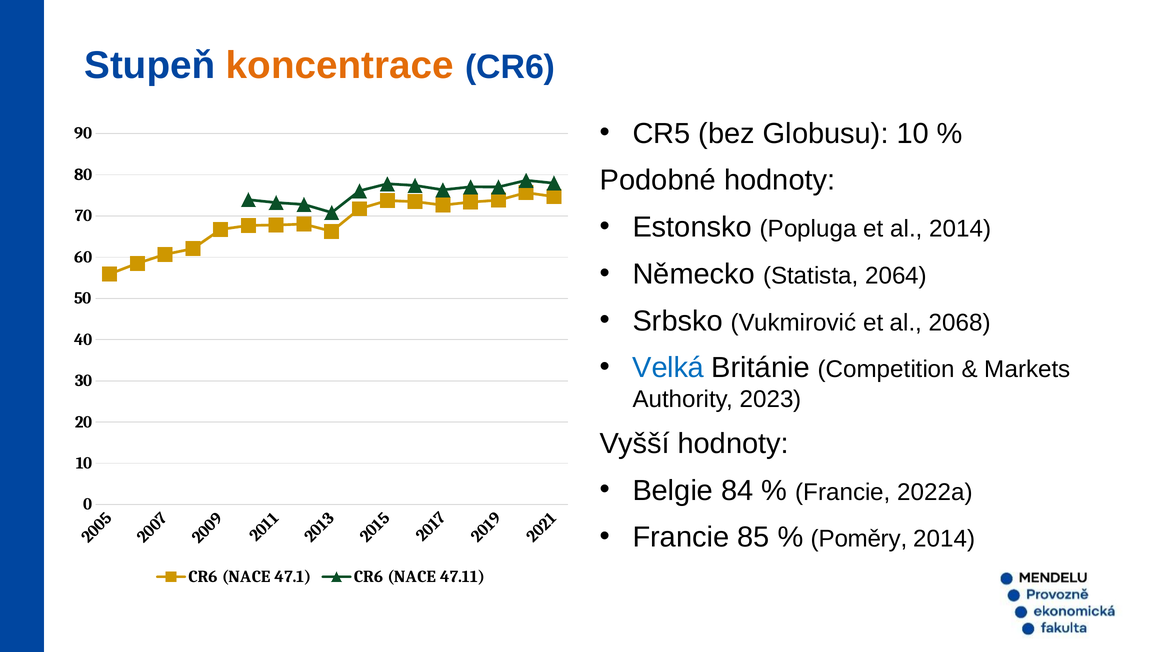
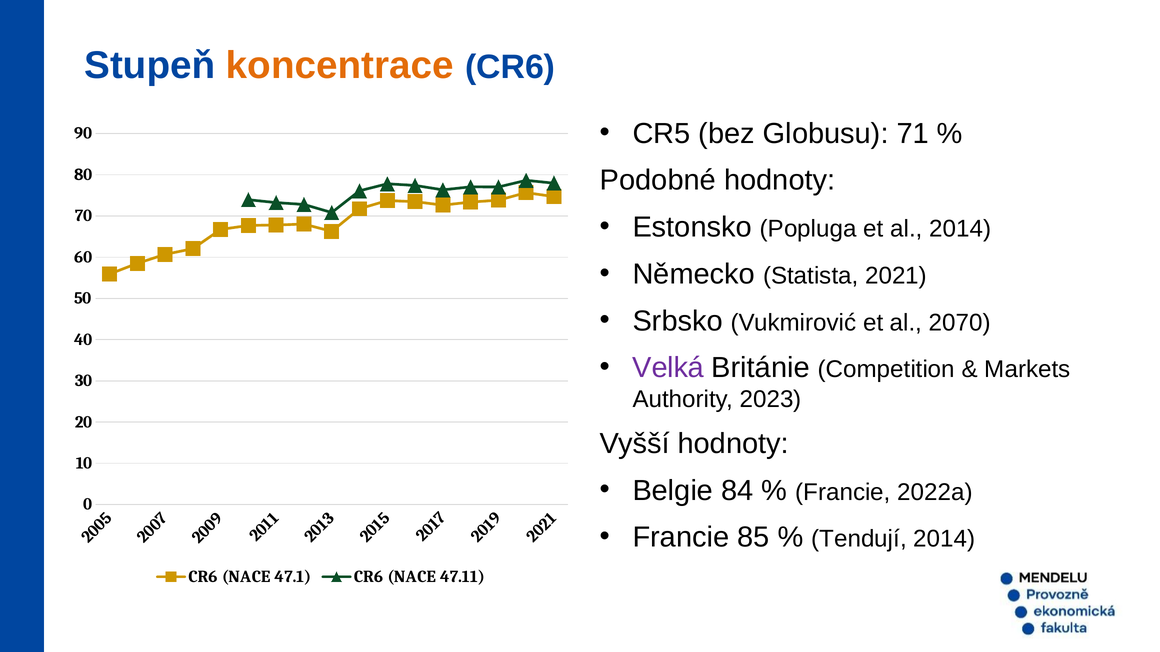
Globusu 10: 10 -> 71 (913, 134)
2064: 2064 -> 2021 (896, 276)
2068: 2068 -> 2070 (960, 323)
Velká colour: blue -> purple (668, 368)
Poměry: Poměry -> Tendují (859, 539)
